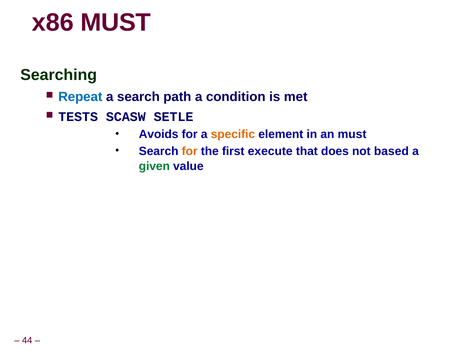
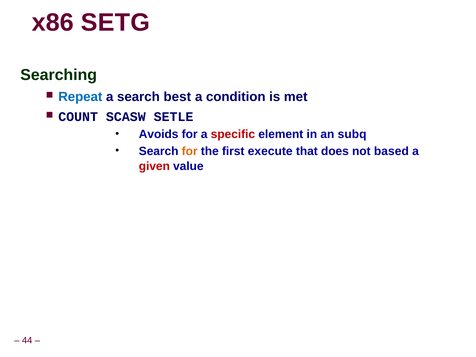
x86 MUST: MUST -> SETG (115, 22)
path: path -> best (177, 97)
TESTS: TESTS -> COUNT (78, 117)
specific colour: orange -> red (233, 134)
an must: must -> subq (352, 134)
given colour: green -> red (154, 166)
